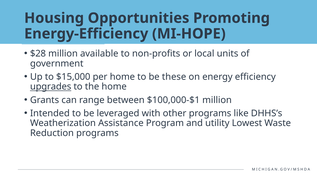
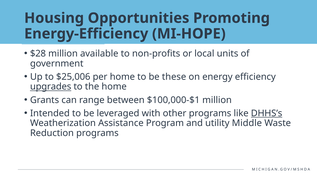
$15,000: $15,000 -> $25,006 (73, 77)
DHHS’s underline: none -> present (267, 113)
Lowest: Lowest -> Middle (247, 123)
